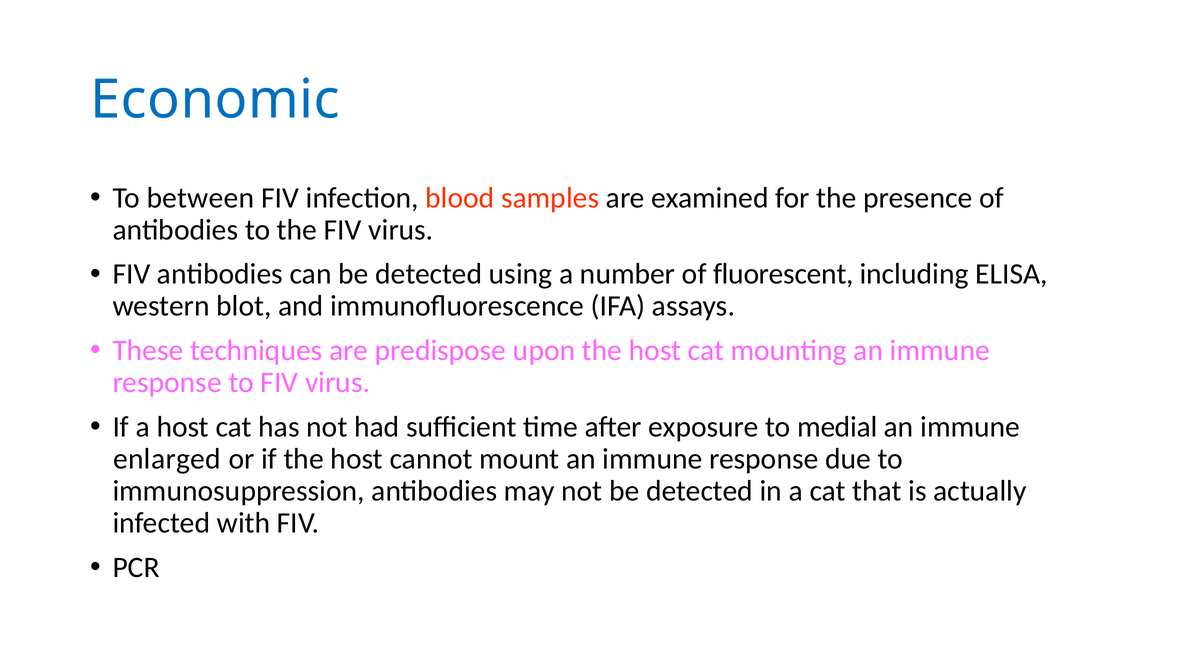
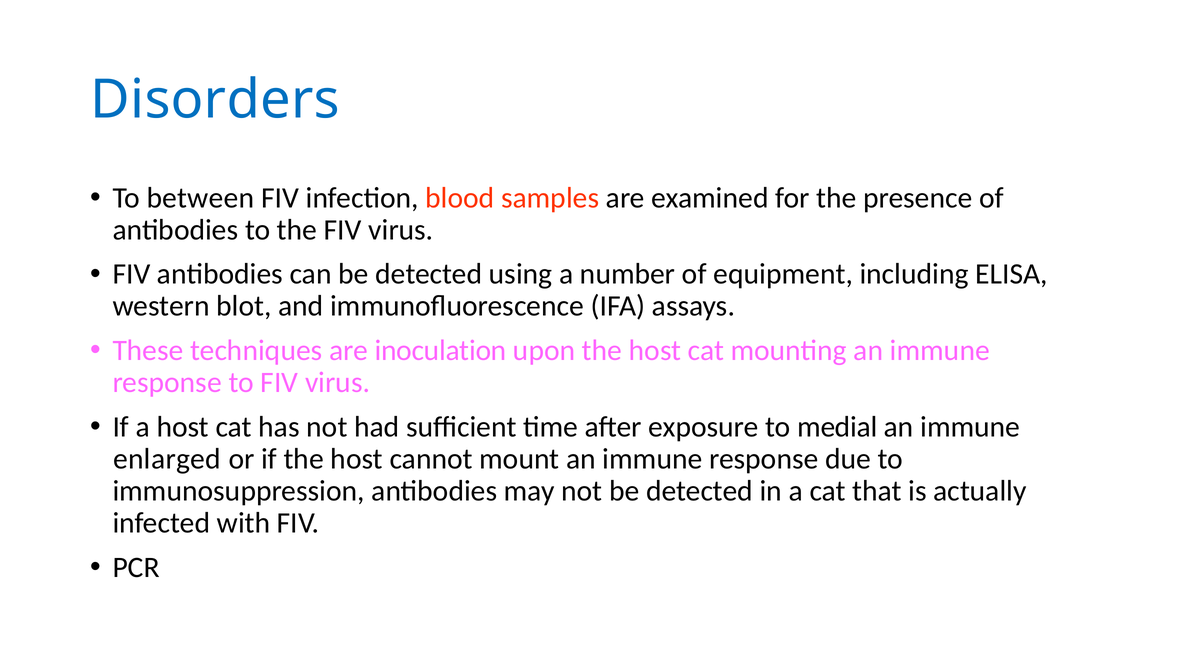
Economic: Economic -> Disorders (215, 100)
fluorescent: fluorescent -> equipment (783, 274)
predispose: predispose -> inoculation (440, 350)
